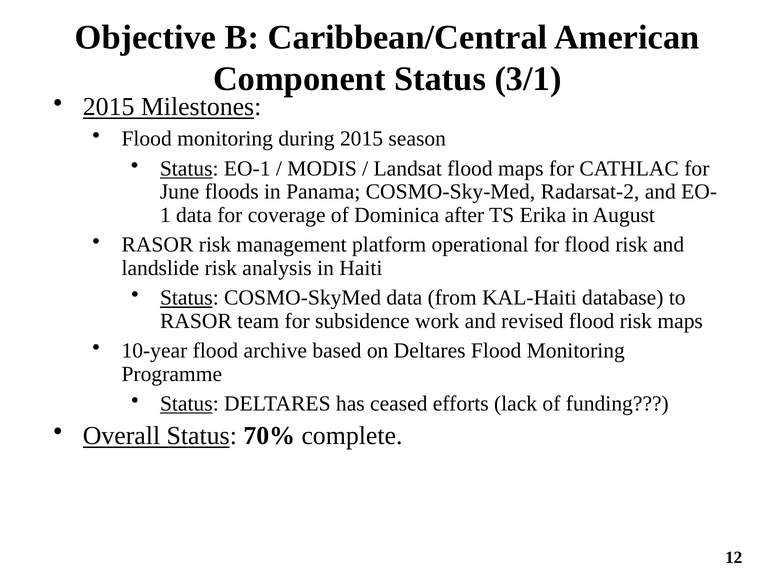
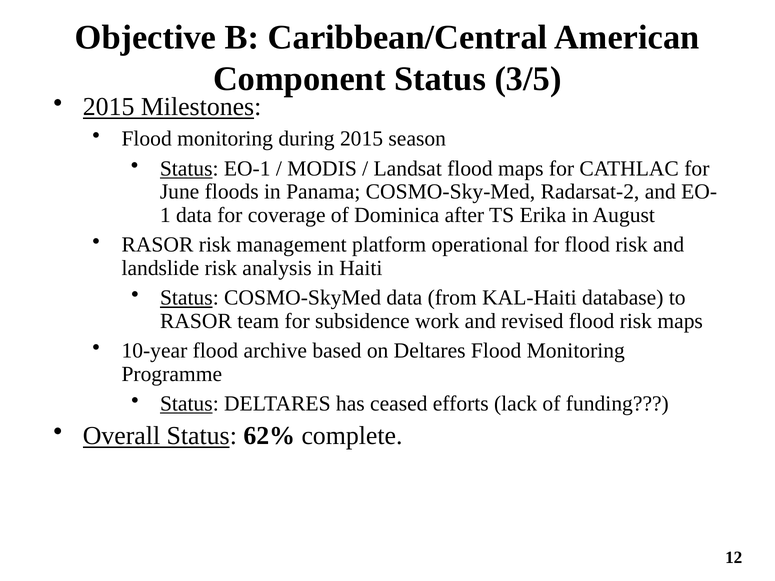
3/1: 3/1 -> 3/5 (528, 79)
70%: 70% -> 62% (269, 436)
